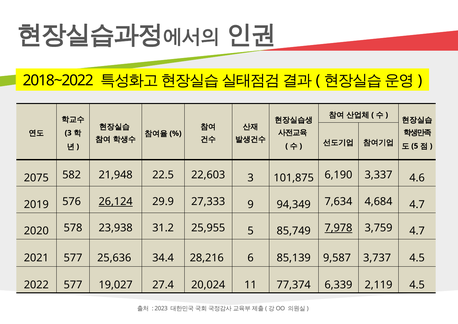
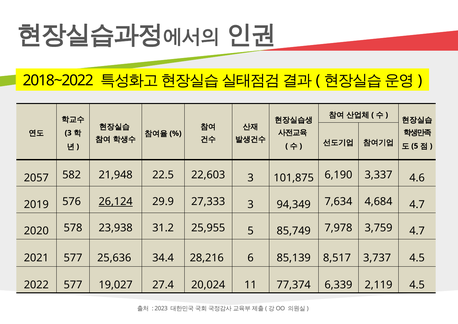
2075: 2075 -> 2057 (36, 178)
27,333 9: 9 -> 3 (251, 204)
7,978 underline: present -> none (338, 228)
9,587: 9,587 -> 8,517 (337, 258)
